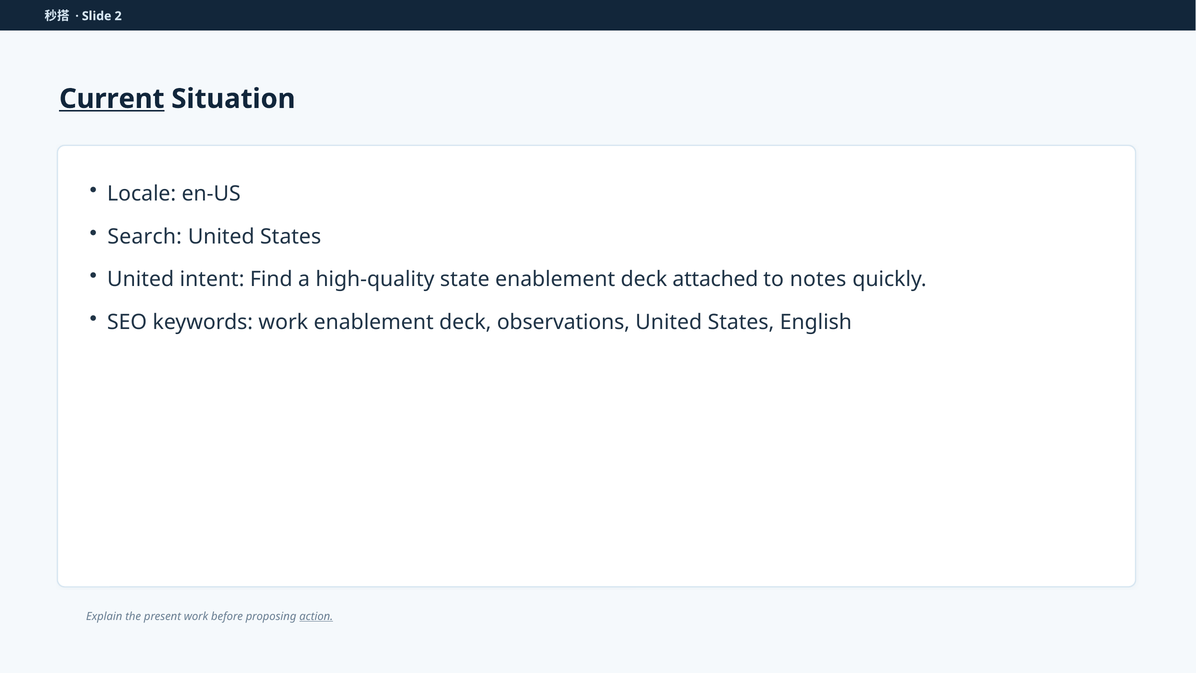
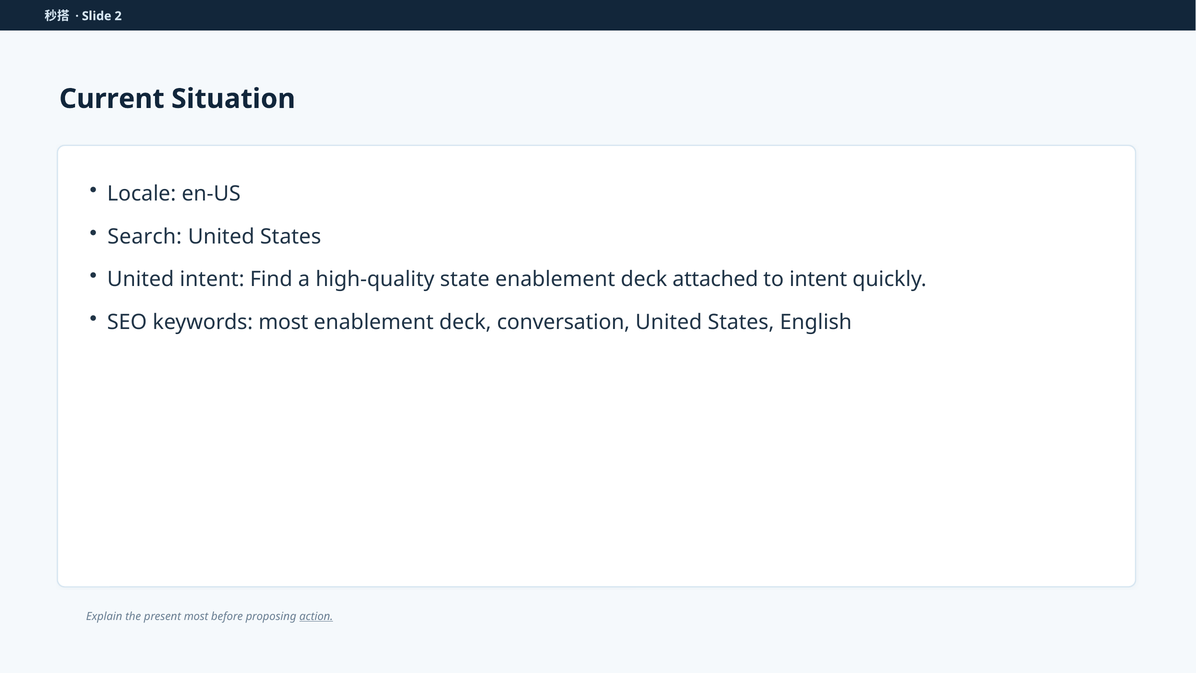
Current underline: present -> none (112, 99)
to notes: notes -> intent (818, 279)
keywords work: work -> most (283, 322)
observations: observations -> conversation (563, 322)
present work: work -> most (196, 616)
